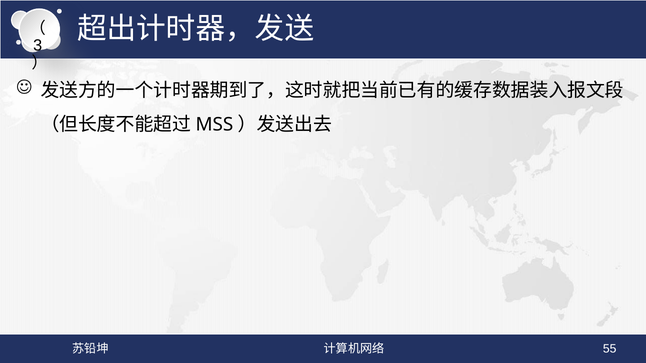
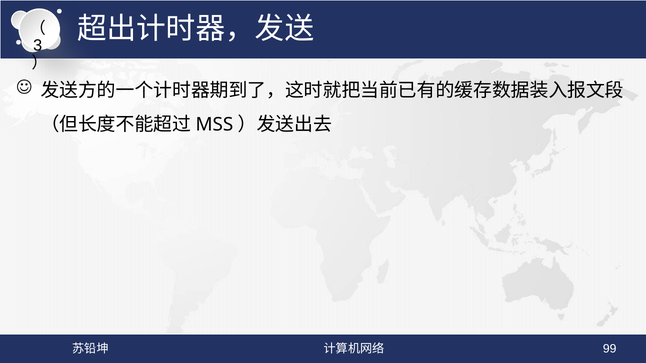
55: 55 -> 99 (610, 349)
